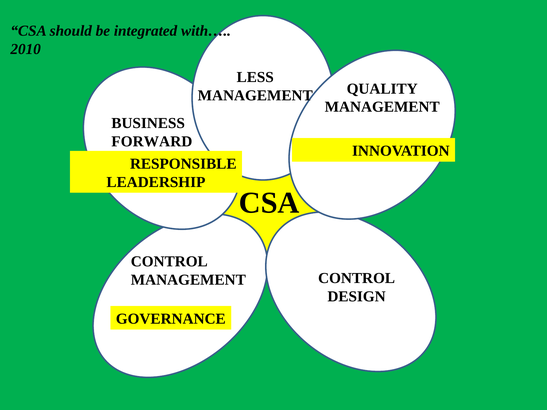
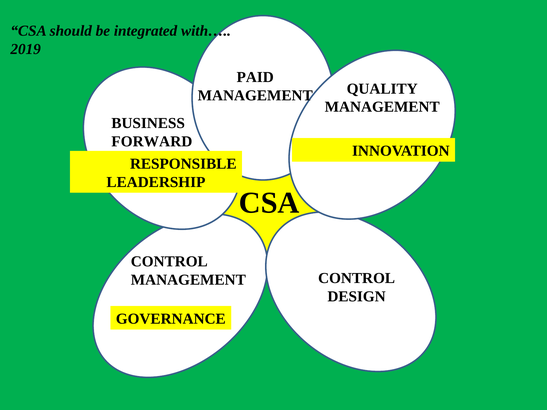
2010: 2010 -> 2019 (26, 49)
LESS: LESS -> PAID (255, 77)
